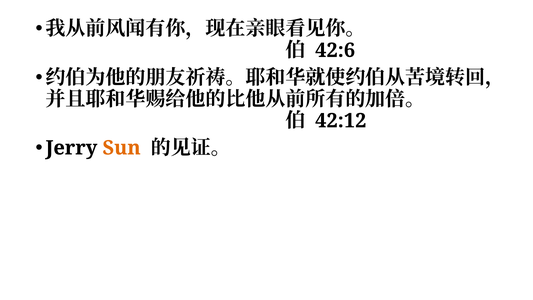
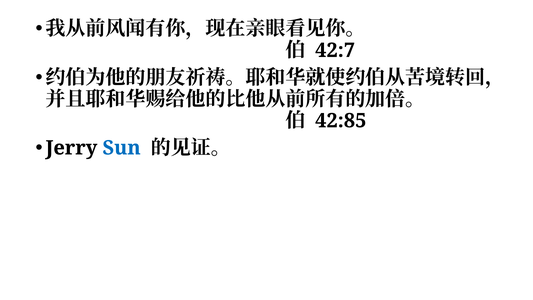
42:6: 42:6 -> 42:7 (335, 50)
42:12: 42:12 -> 42:85 (341, 121)
Sun colour: orange -> blue (122, 148)
